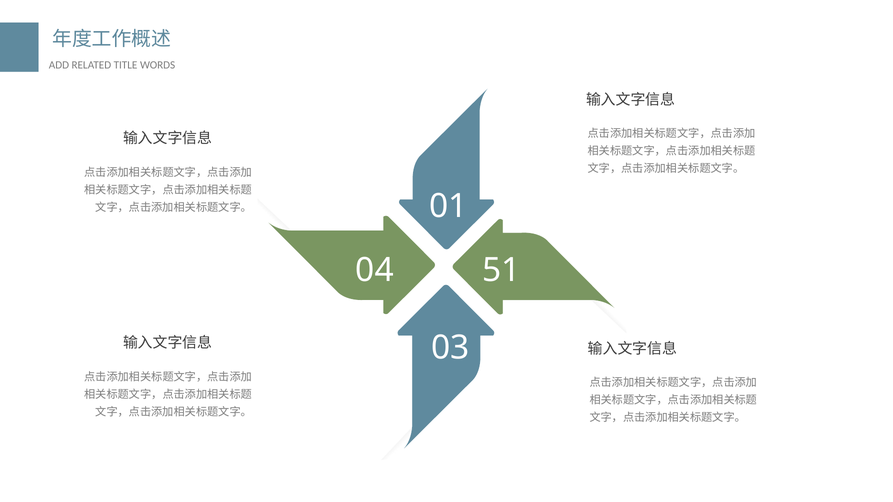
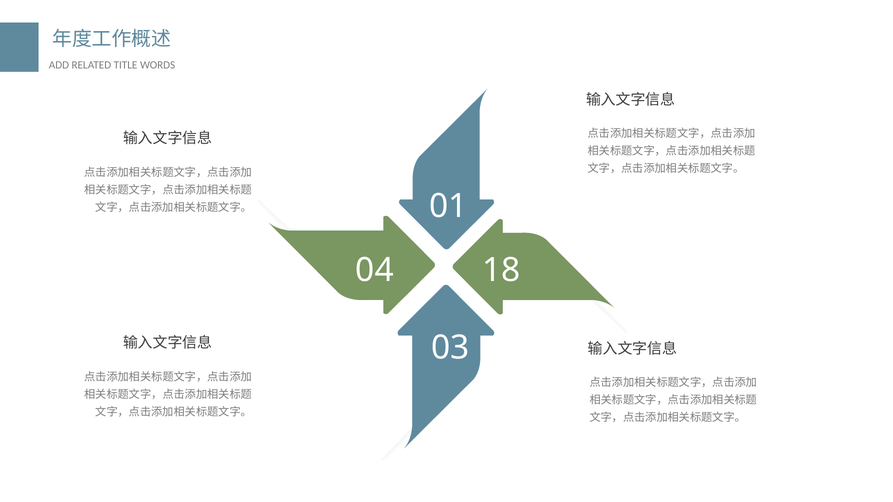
51: 51 -> 18 (501, 271)
